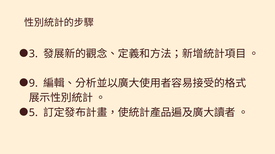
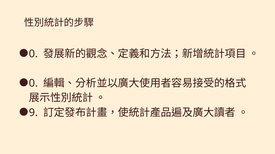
3: 3 -> 0 (33, 54)
9: 9 -> 0 (33, 84)
5: 5 -> 9 (33, 113)
